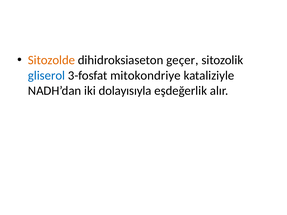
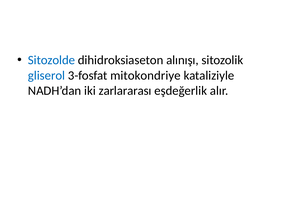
Sitozolde colour: orange -> blue (52, 60)
geçer: geçer -> alınışı (182, 60)
dolayısıyla: dolayısıyla -> zarlararası (125, 91)
